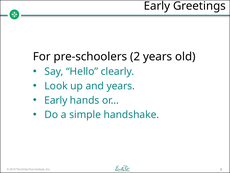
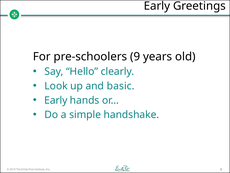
2: 2 -> 9 (135, 56)
and years: years -> basic (121, 86)
